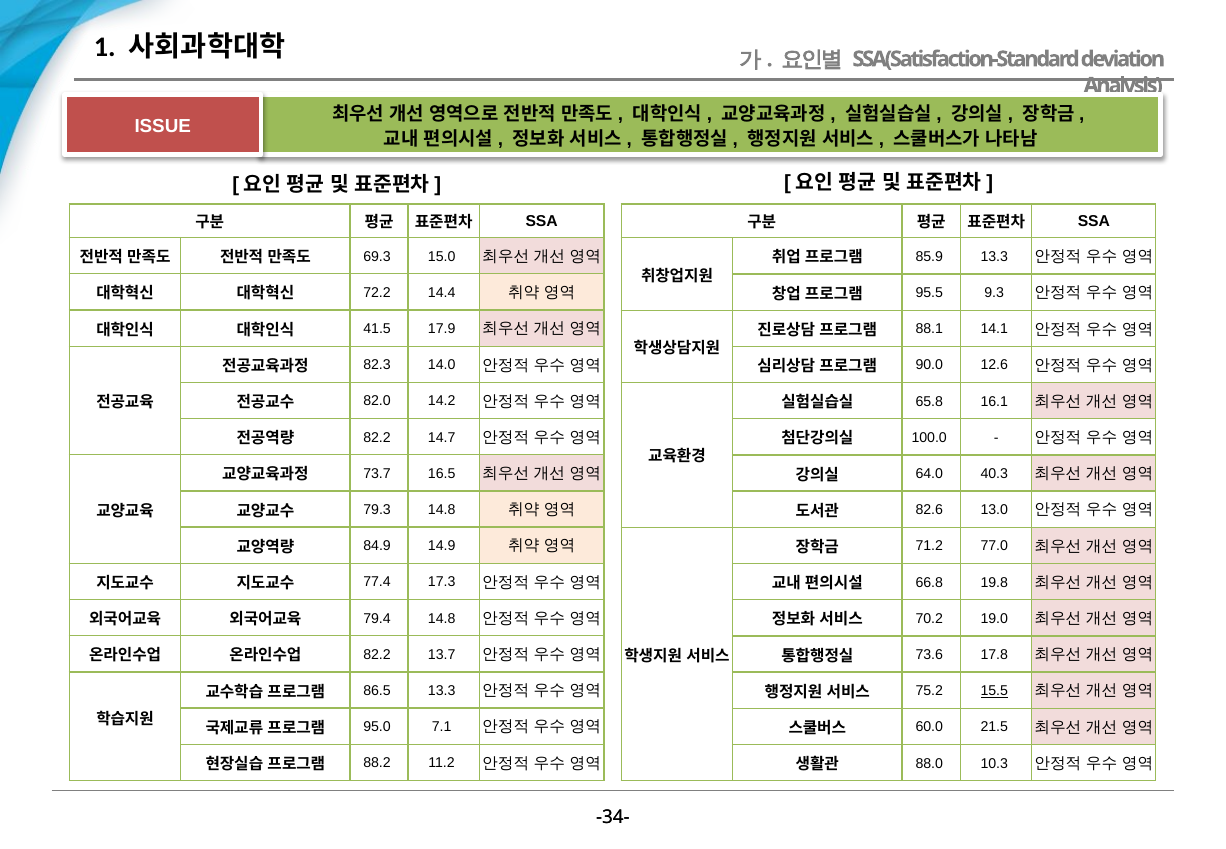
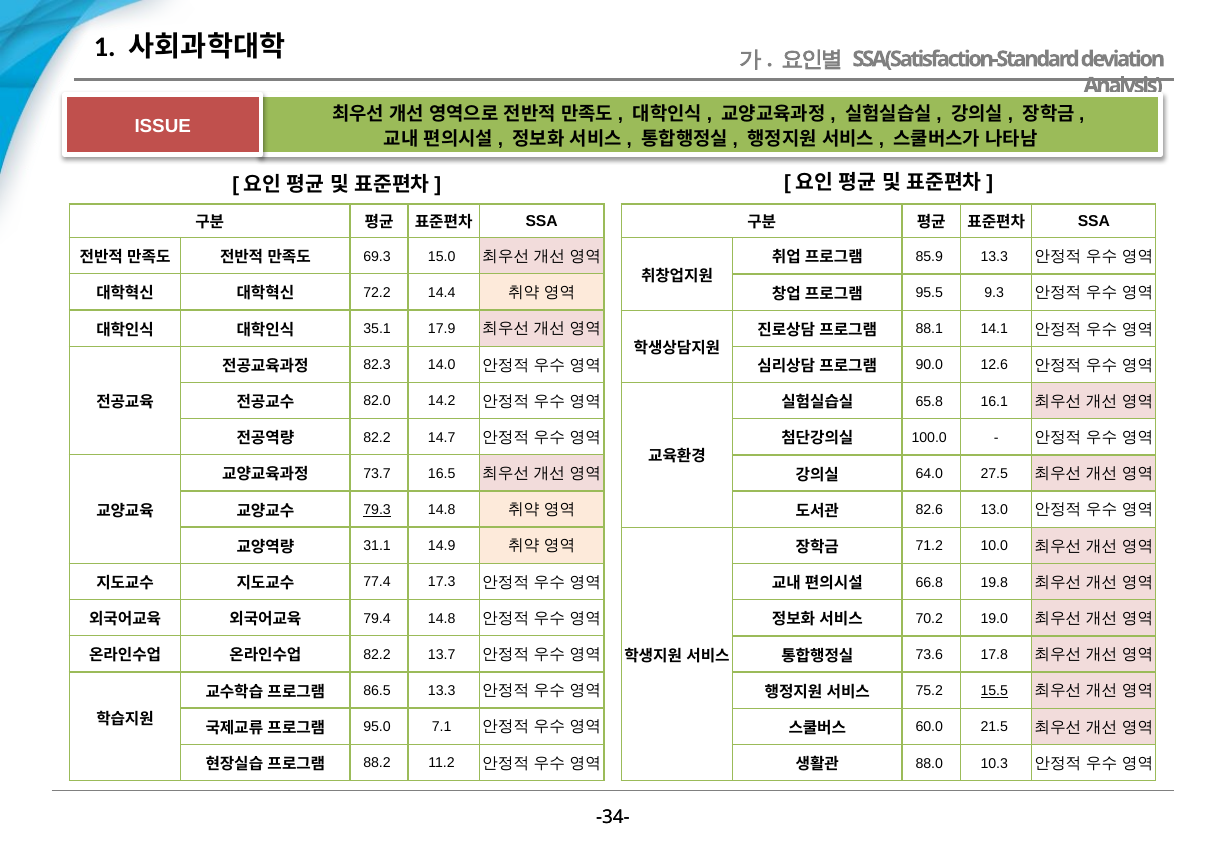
41.5: 41.5 -> 35.1 (377, 329)
40.3: 40.3 -> 27.5 (994, 474)
79.3 underline: none -> present (377, 510)
84.9: 84.9 -> 31.1 (377, 546)
77.0: 77.0 -> 10.0 (994, 546)
